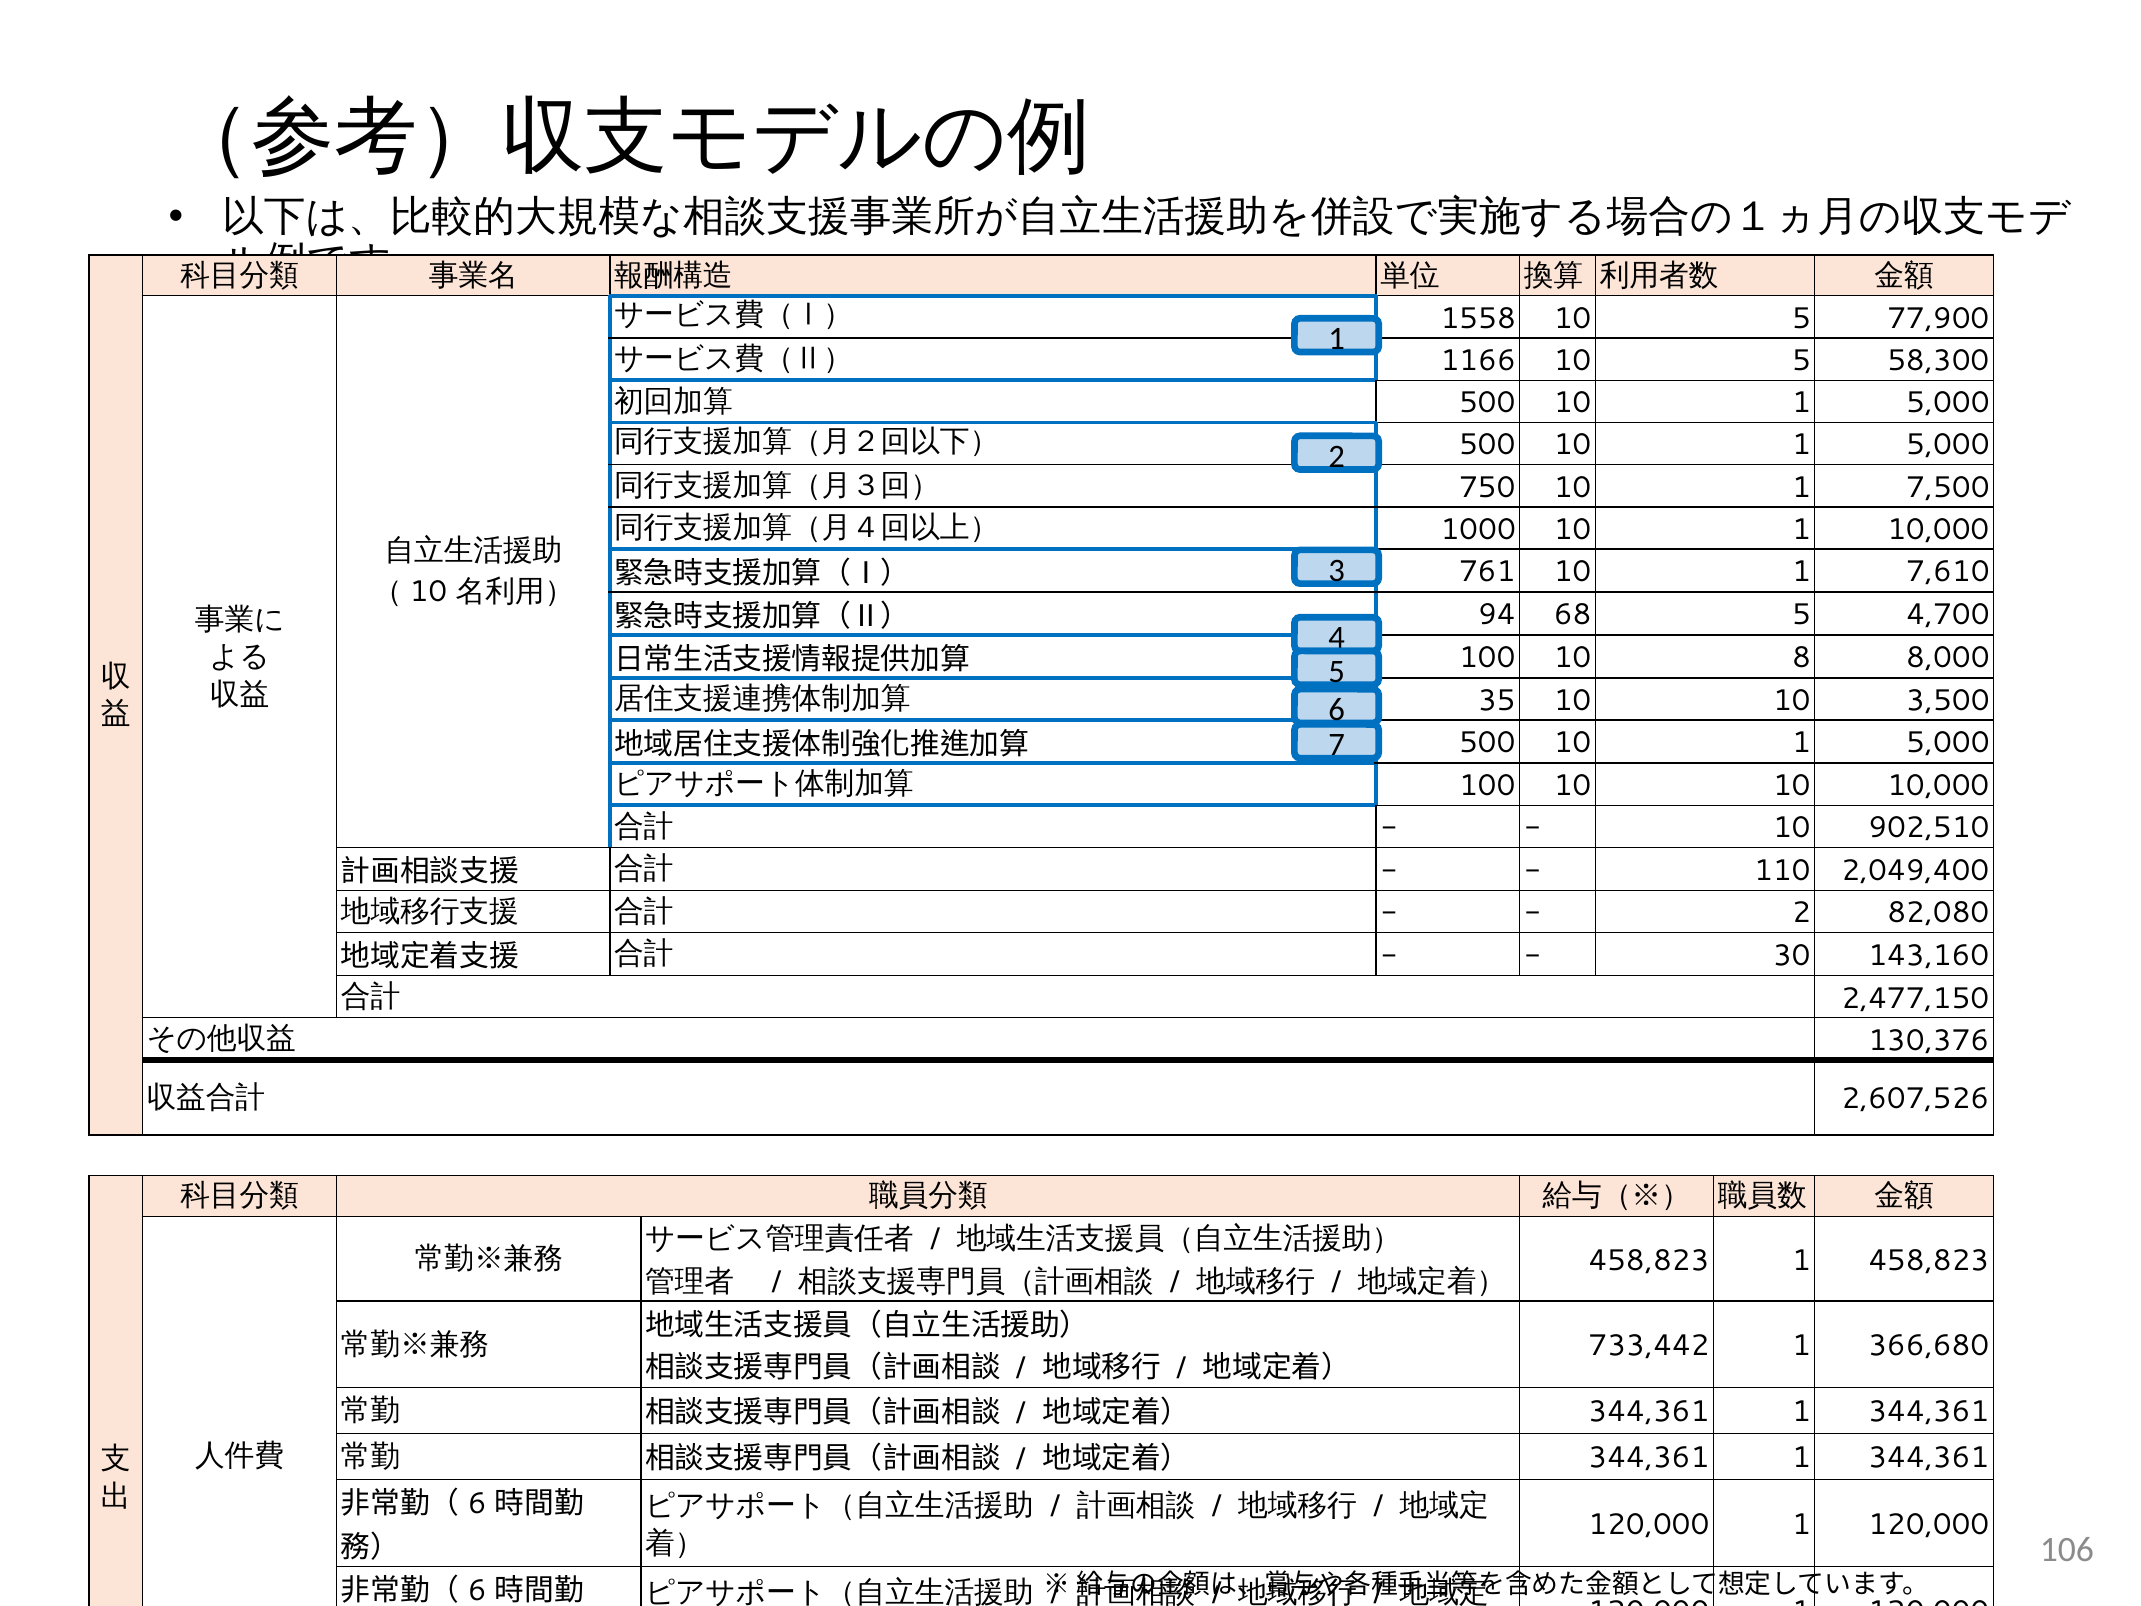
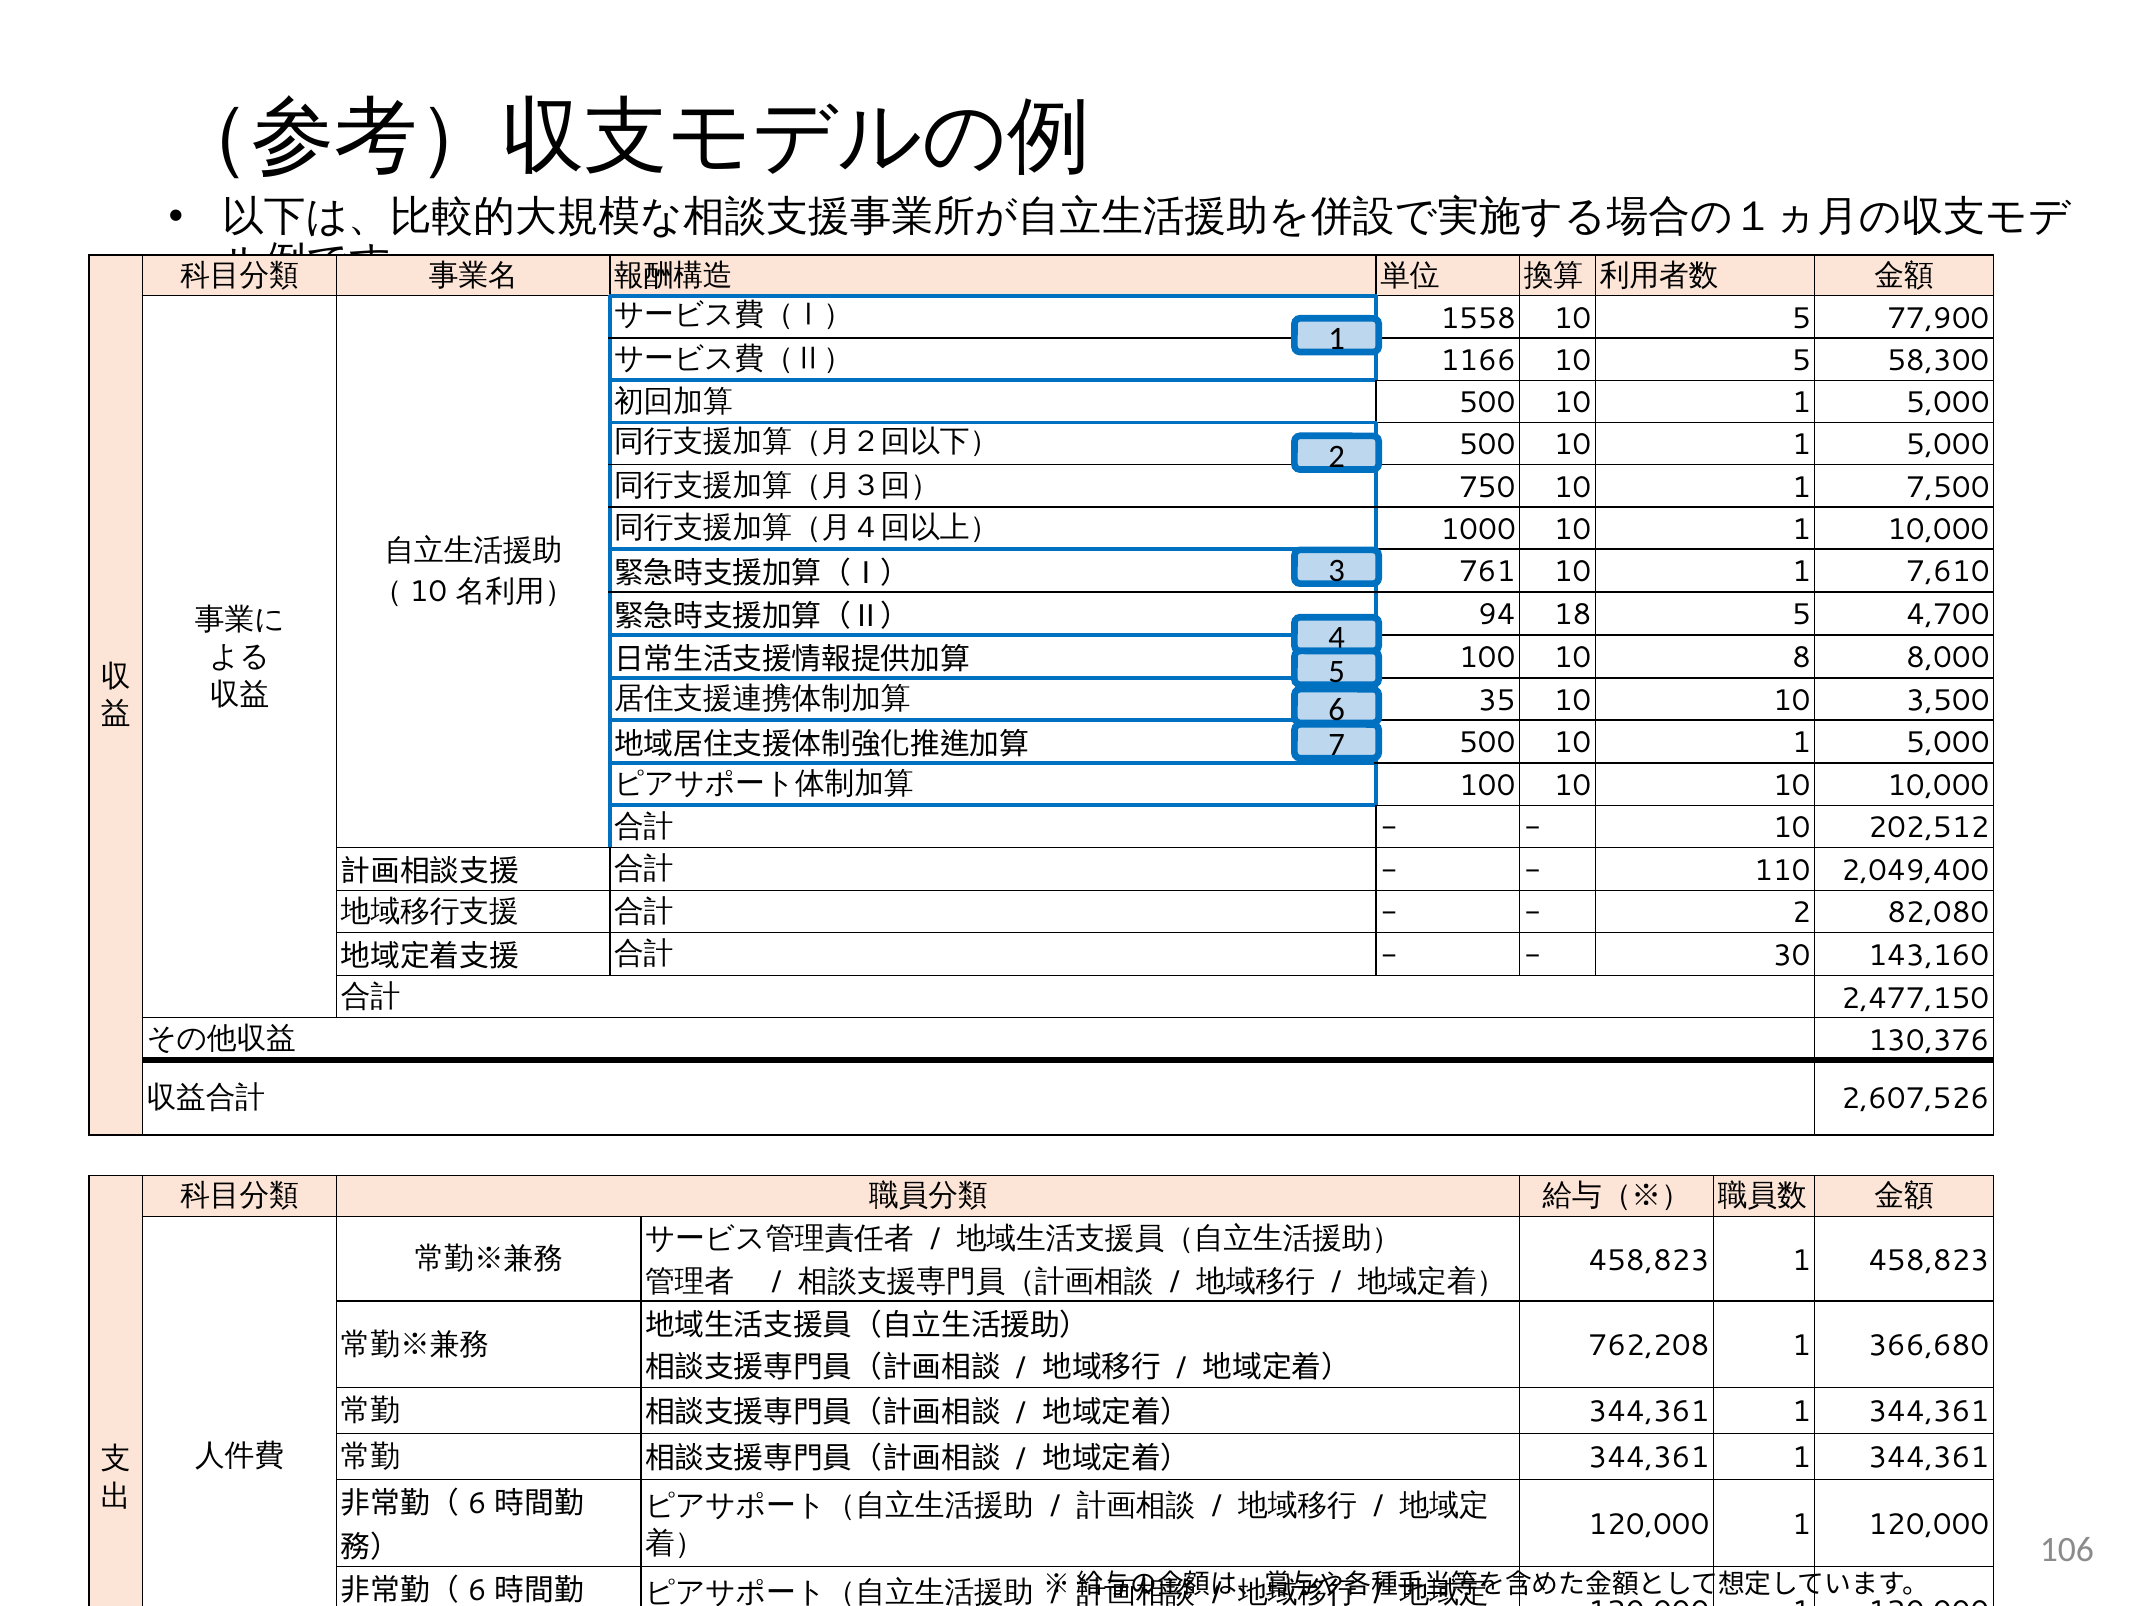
68: 68 -> 18 (1573, 615)
902,510: 902,510 -> 202,512 (1929, 828)
733,442: 733,442 -> 762,208 (1649, 1346)
